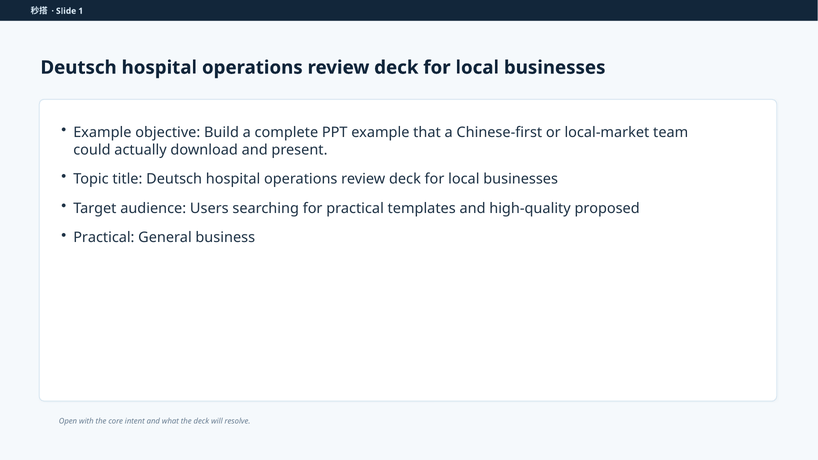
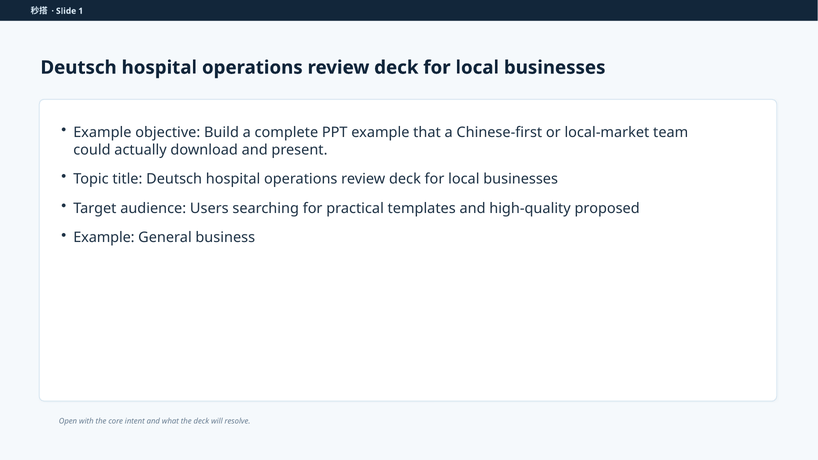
Practical: Practical -> Example (104, 238)
